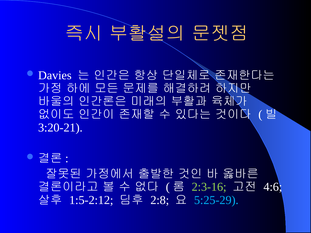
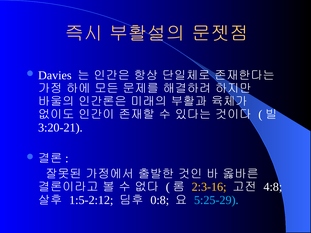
2:3-16 colour: light green -> yellow (209, 187)
4:6: 4:6 -> 4:8 (273, 187)
2:8: 2:8 -> 0:8 (160, 200)
